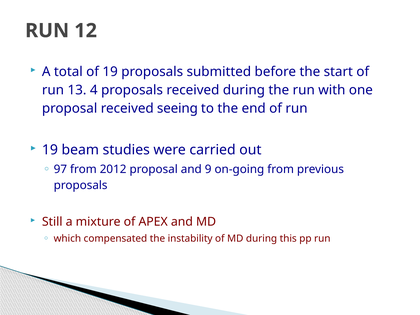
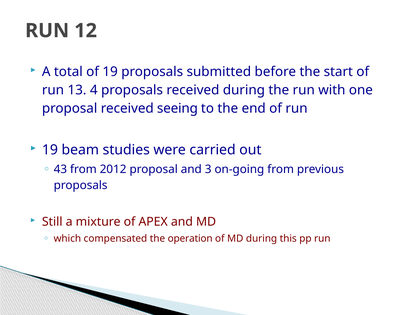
97: 97 -> 43 (60, 169)
9: 9 -> 3 (208, 169)
instability: instability -> operation (190, 239)
